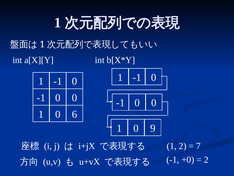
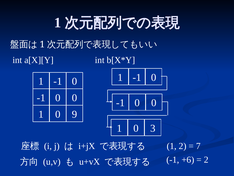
6: 6 -> 9 (75, 114)
9: 9 -> 3 (153, 128)
+0: +0 -> +6 (188, 159)
